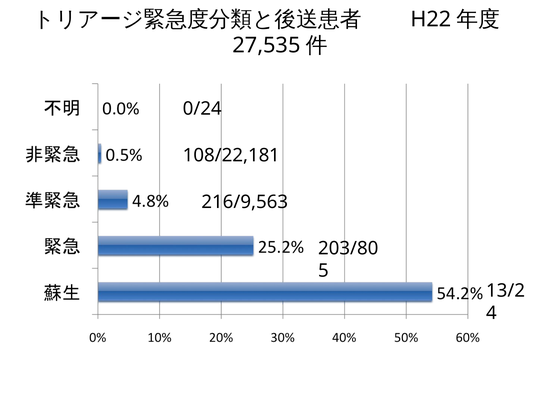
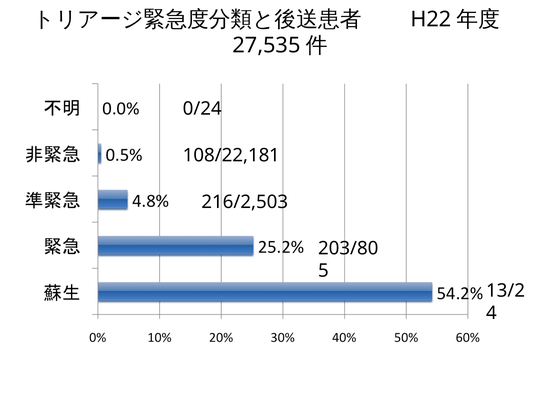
216/9,563: 216/9,563 -> 216/2,503 (245, 202)
